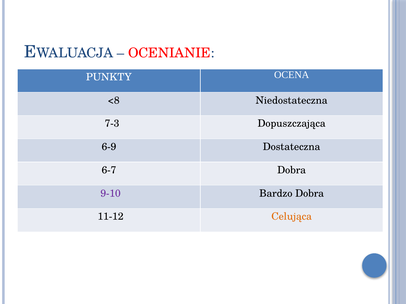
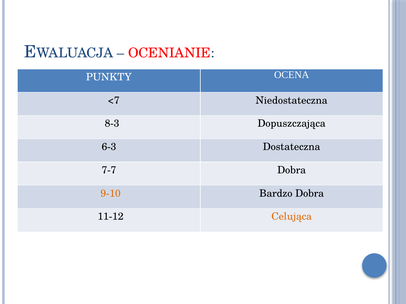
<8: <8 -> <7 (114, 101)
7-3: 7-3 -> 8-3 (112, 124)
6-9: 6-9 -> 6-3 (109, 147)
6-7: 6-7 -> 7-7 (109, 170)
9-10 colour: purple -> orange (111, 194)
